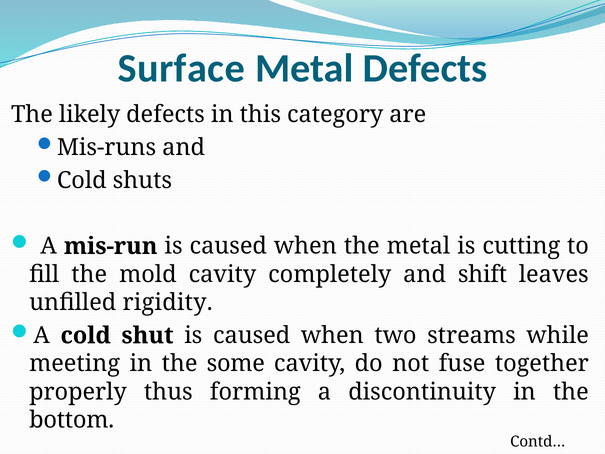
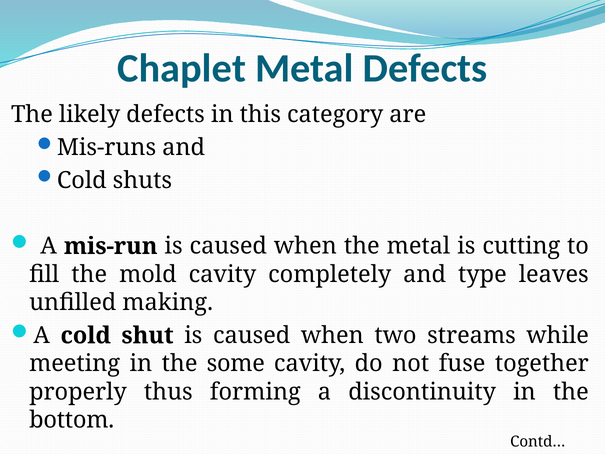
Surface: Surface -> Chaplet (182, 68)
shift: shift -> type (482, 274)
rigidity: rigidity -> making (168, 302)
